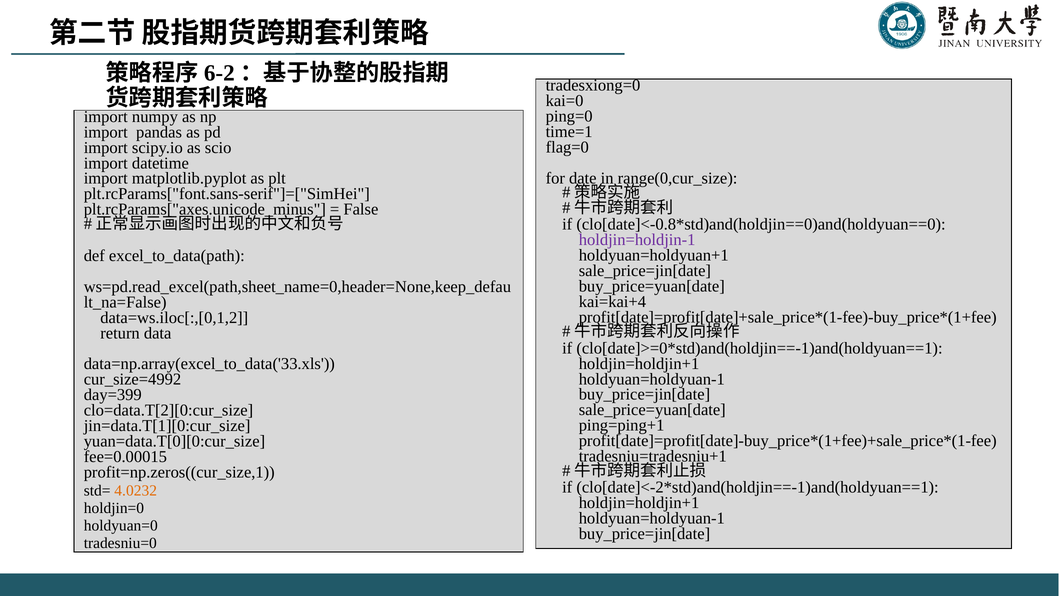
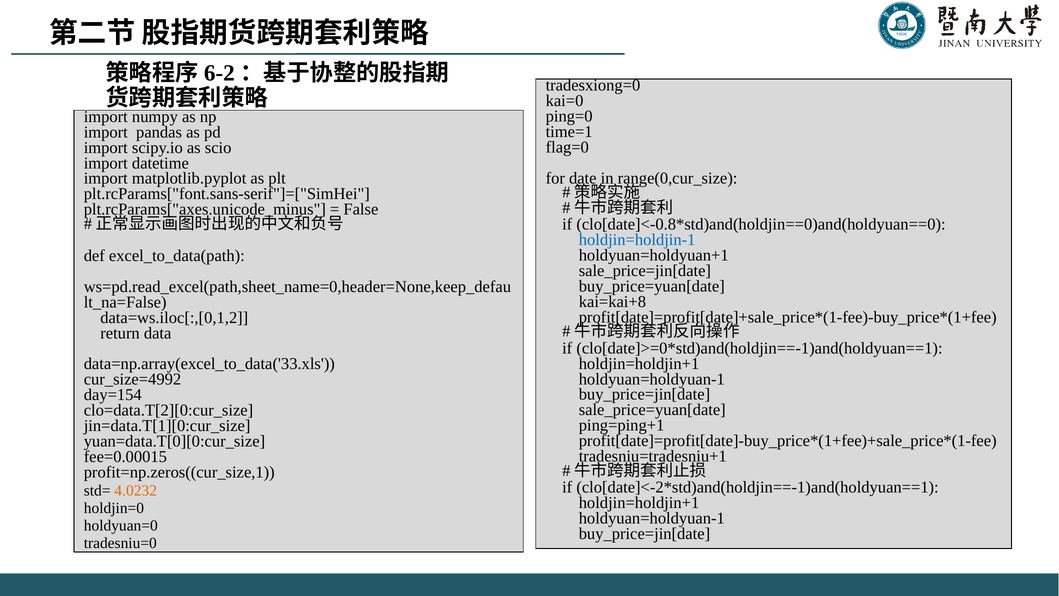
holdjin=holdjin-1 colour: purple -> blue (637, 240)
kai=kai+4: kai=kai+4 -> kai=kai+8 (612, 302)
day=399: day=399 -> day=154 (113, 395)
